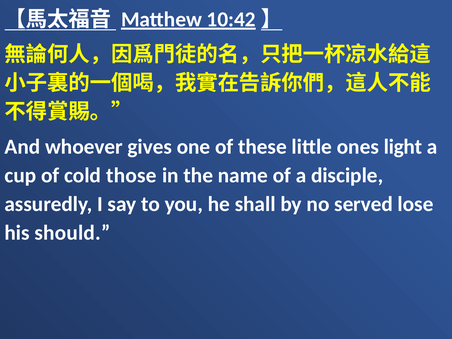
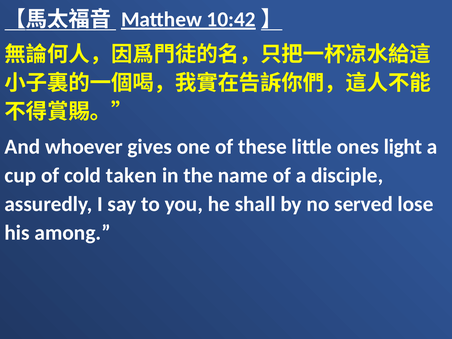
those: those -> taken (131, 176)
should: should -> among (73, 233)
